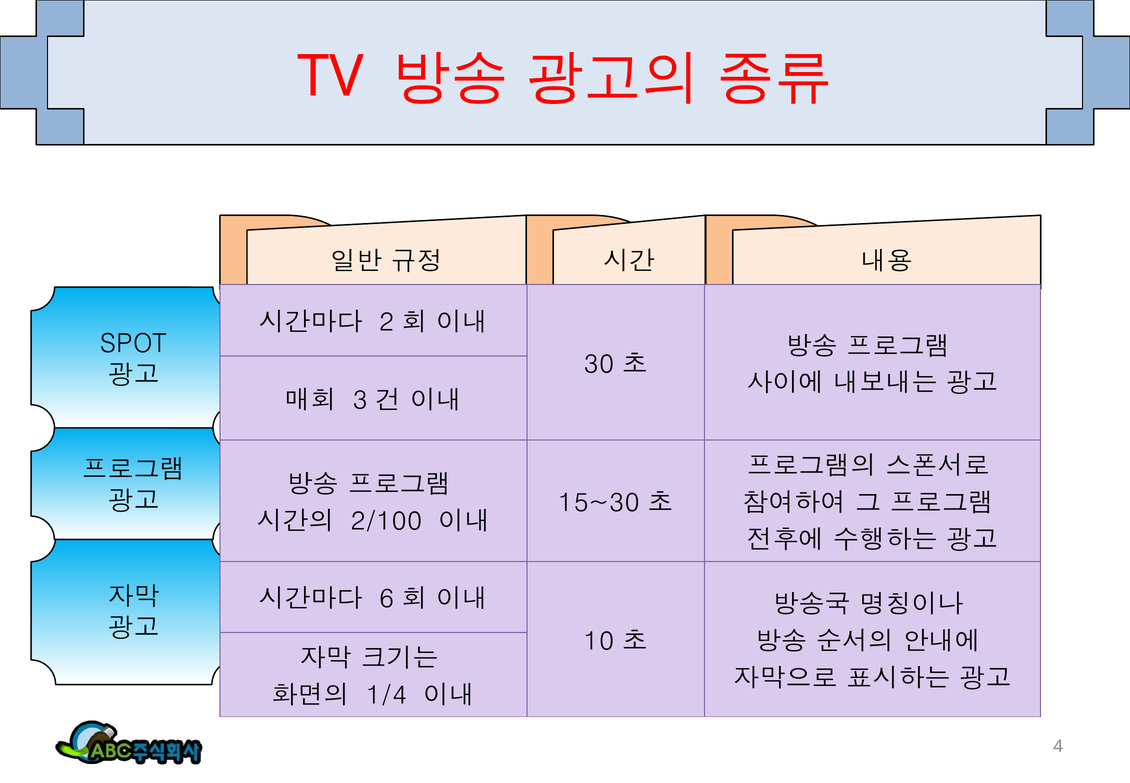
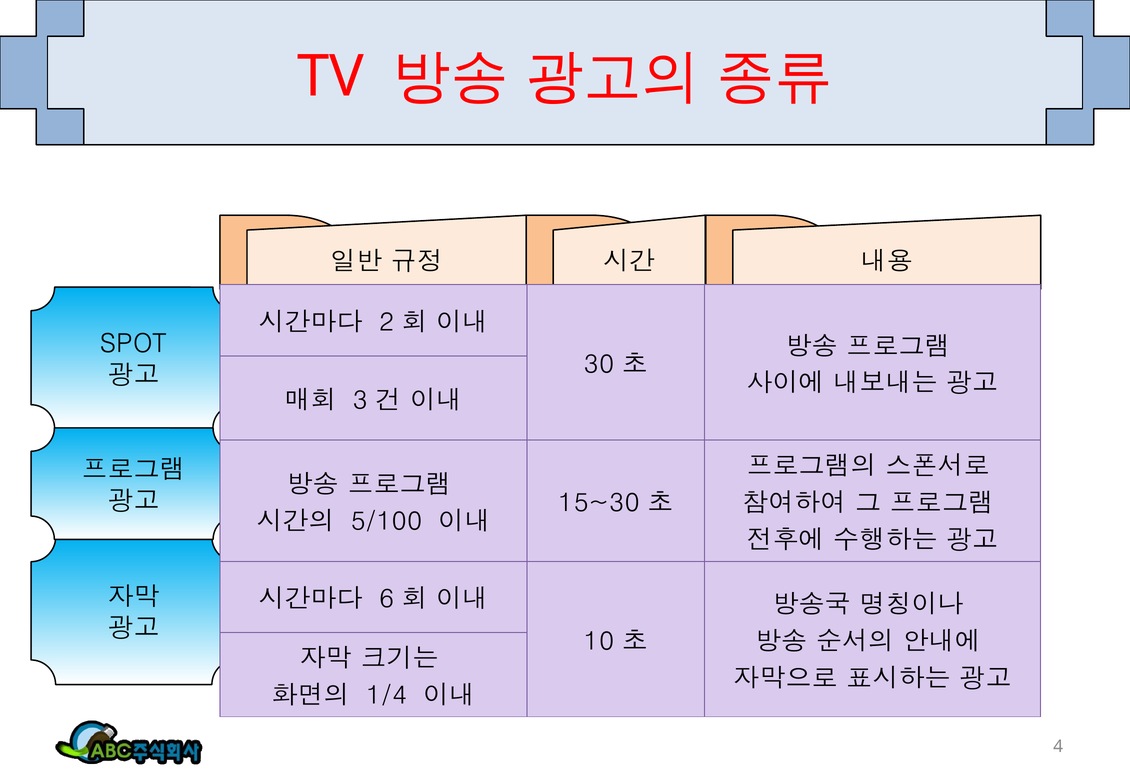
2/100: 2/100 -> 5/100 (387, 521)
